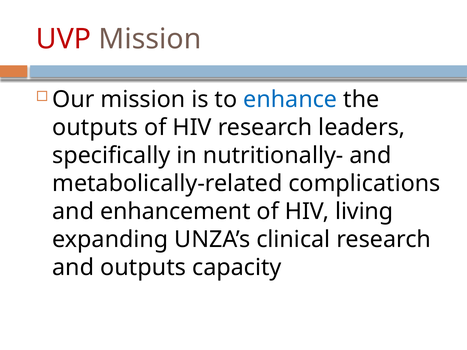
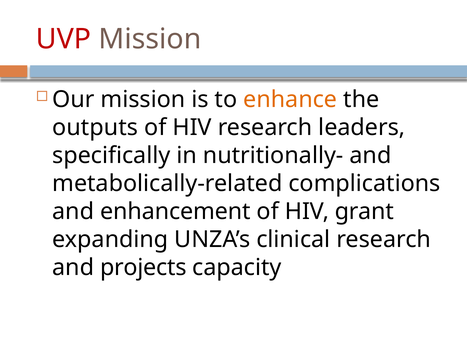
enhance colour: blue -> orange (290, 100)
living: living -> grant (364, 212)
and outputs: outputs -> projects (143, 268)
